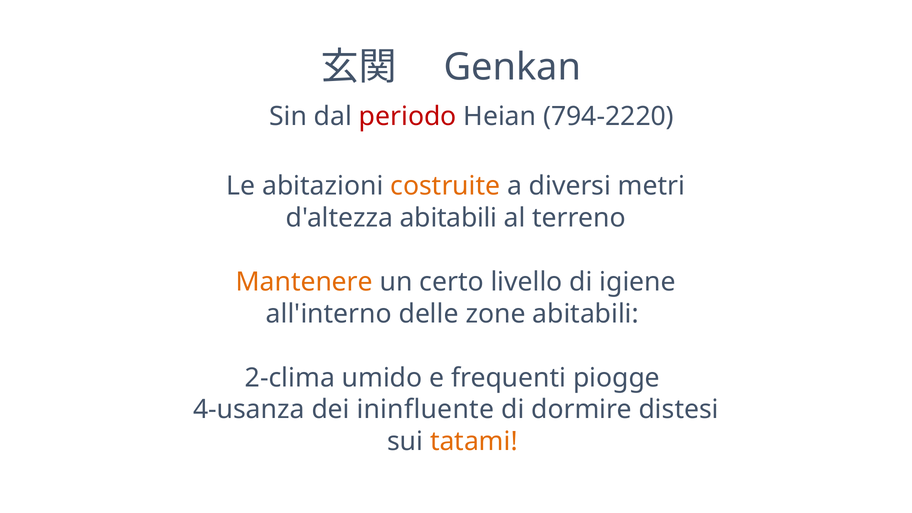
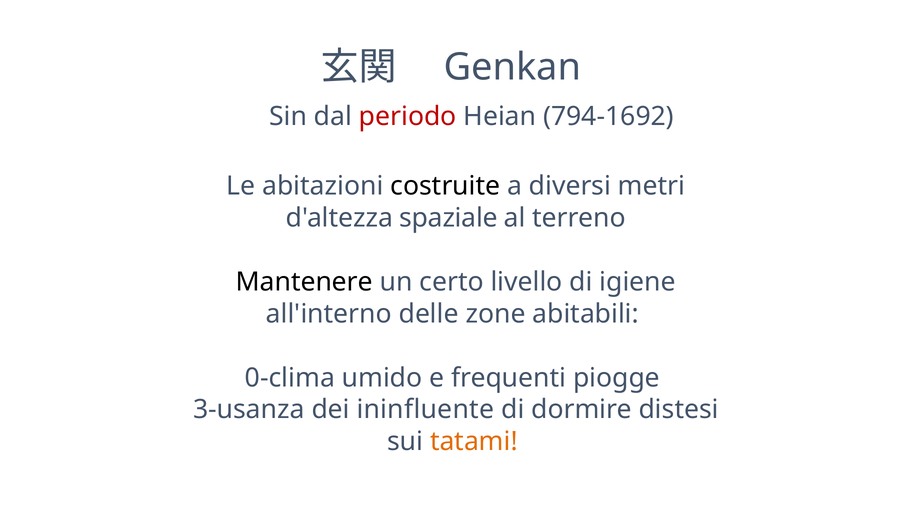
794-2220: 794-2220 -> 794-1692 (609, 117)
costruite colour: orange -> black (445, 186)
d'altezza abitabili: abitabili -> spaziale (449, 218)
Mantenere colour: orange -> black (304, 282)
2-clima: 2-clima -> 0-clima (290, 378)
4-usanza: 4-usanza -> 3-usanza (249, 410)
